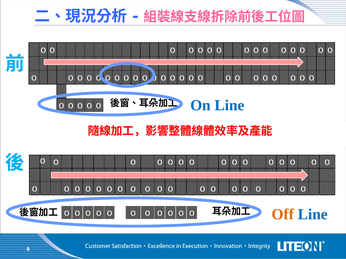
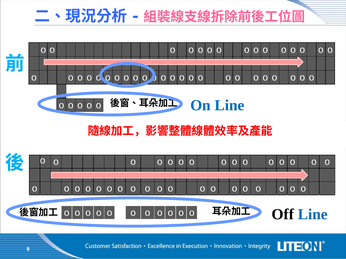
Off colour: orange -> black (283, 215)
